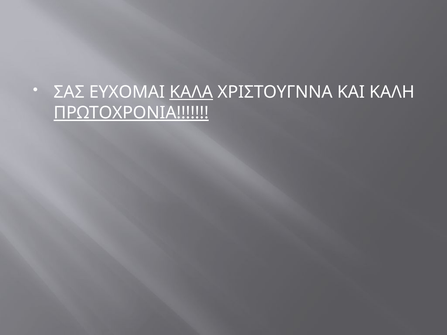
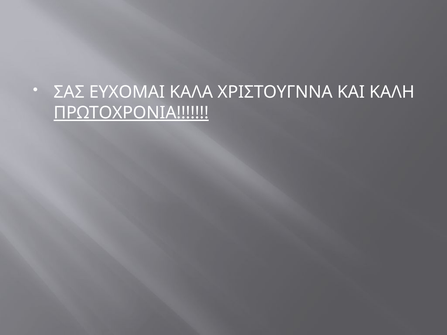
ΚΑΛΑ underline: present -> none (191, 92)
